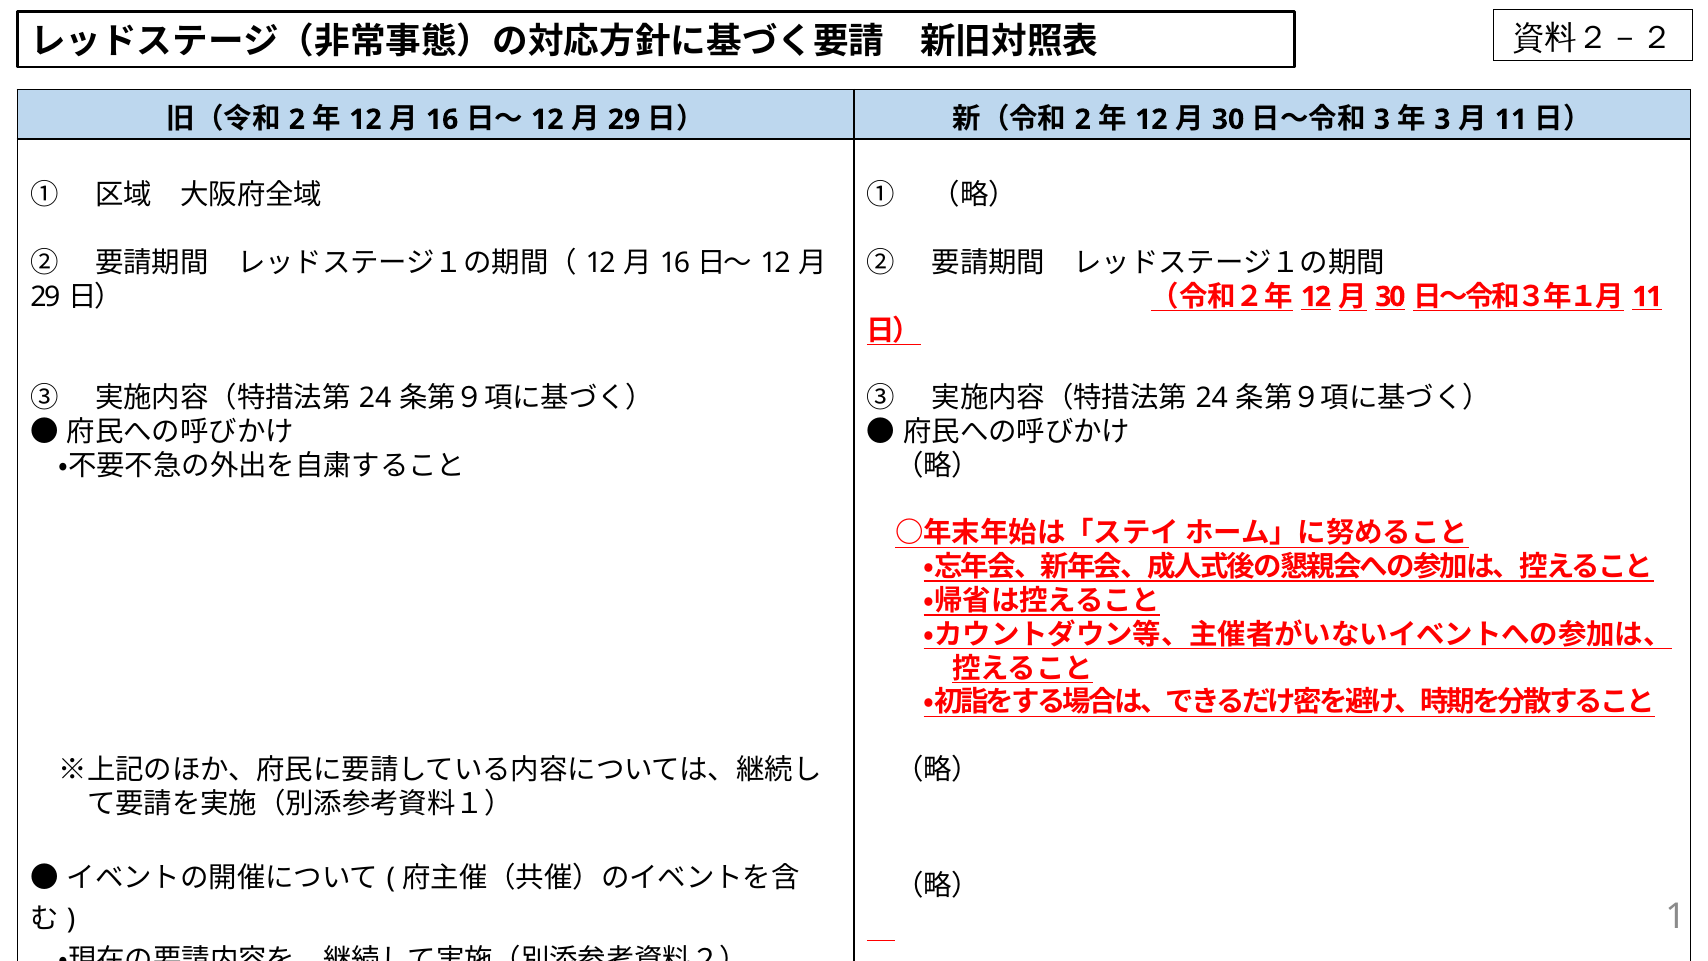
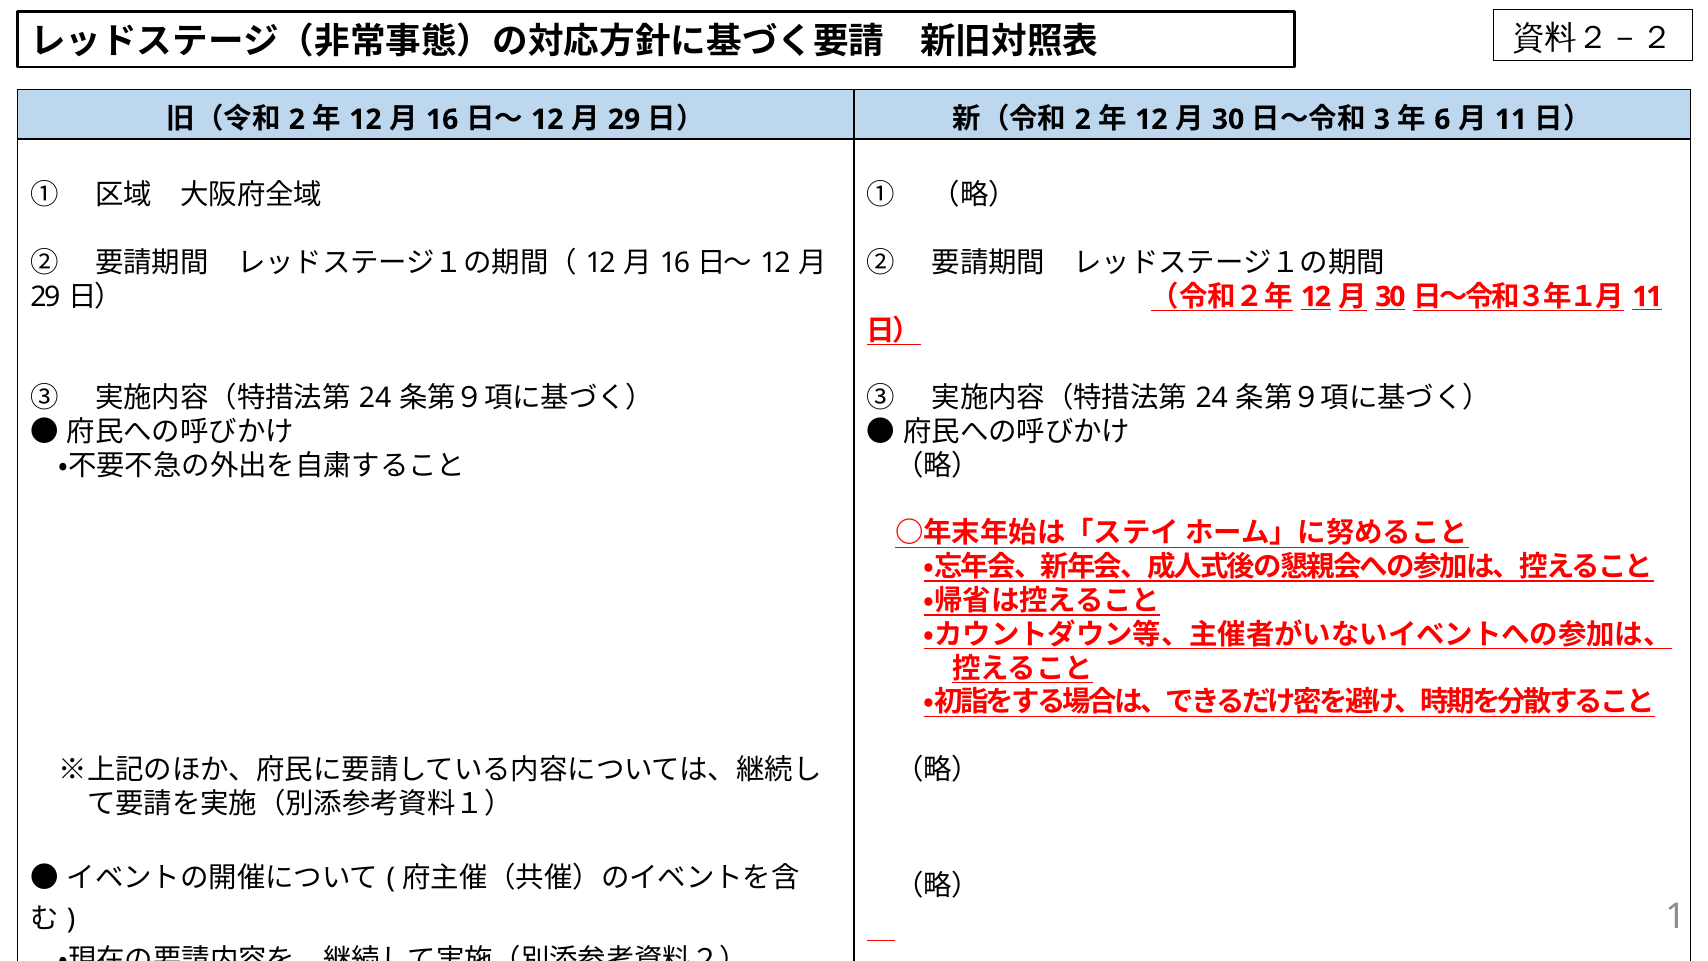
3: 3 -> 6 (1442, 119)
